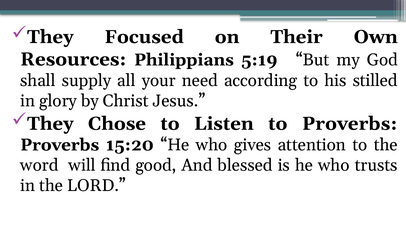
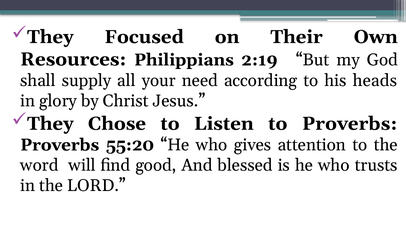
5:19: 5:19 -> 2:19 (259, 60)
stilled: stilled -> heads (375, 80)
15:20: 15:20 -> 55:20 (130, 144)
